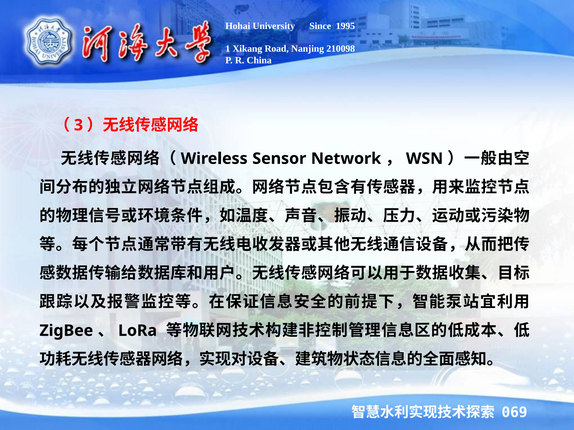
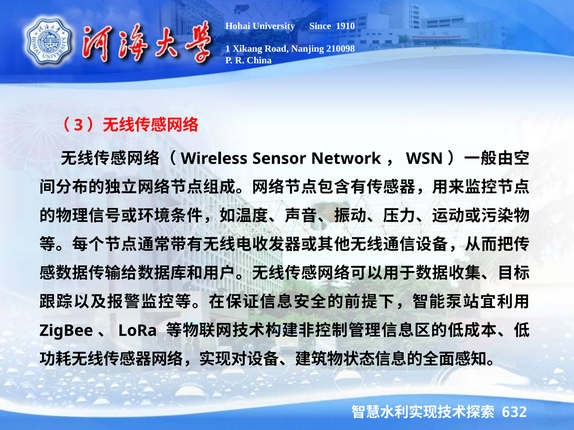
1995: 1995 -> 1910 (345, 26)
069: 069 -> 632 (515, 413)
